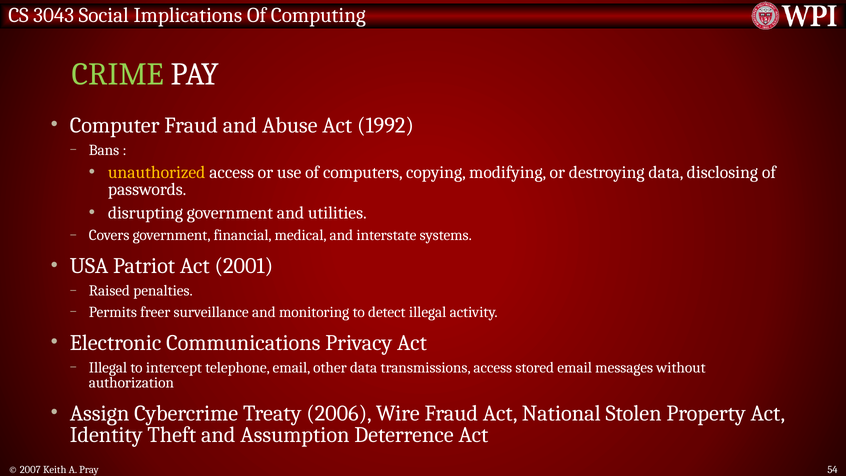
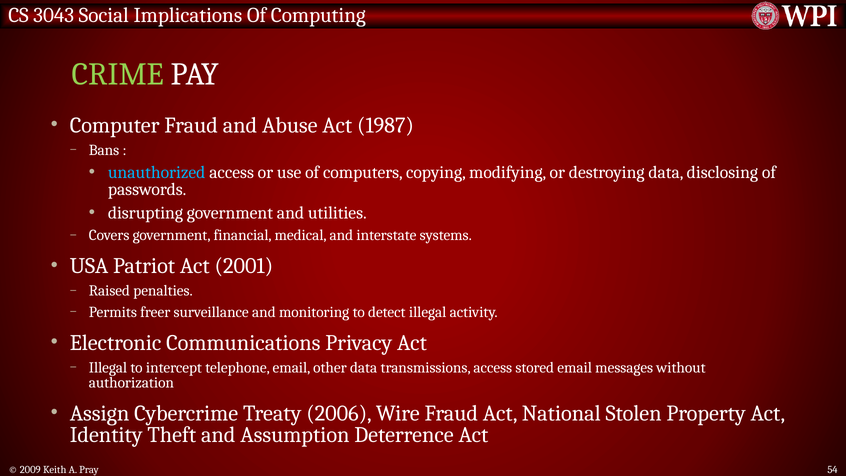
1992: 1992 -> 1987 (386, 125)
unauthorized colour: yellow -> light blue (157, 172)
2007: 2007 -> 2009 (30, 470)
